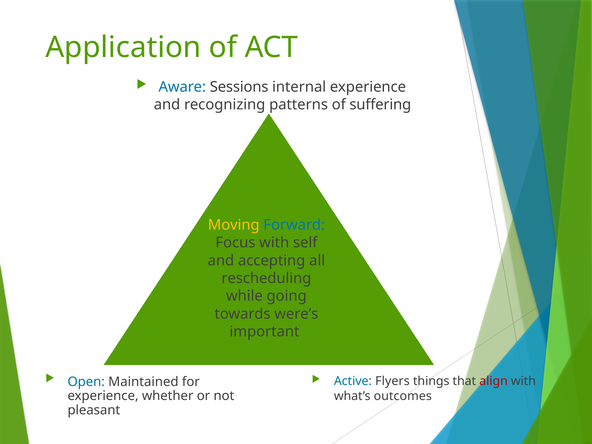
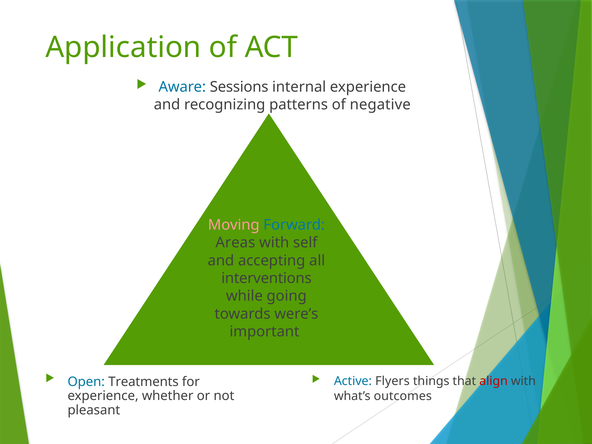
suffering: suffering -> negative (380, 105)
Moving colour: yellow -> pink (234, 225)
Focus: Focus -> Areas (235, 243)
rescheduling: rescheduling -> interventions (266, 278)
Maintained: Maintained -> Treatments (143, 382)
